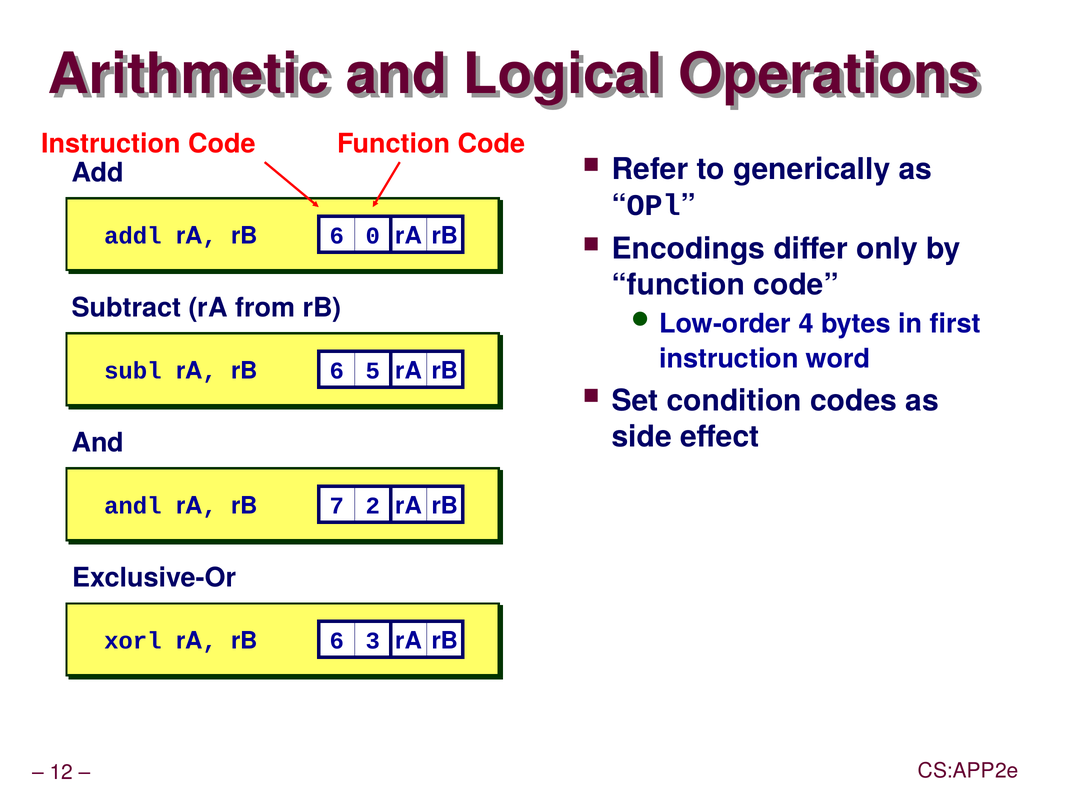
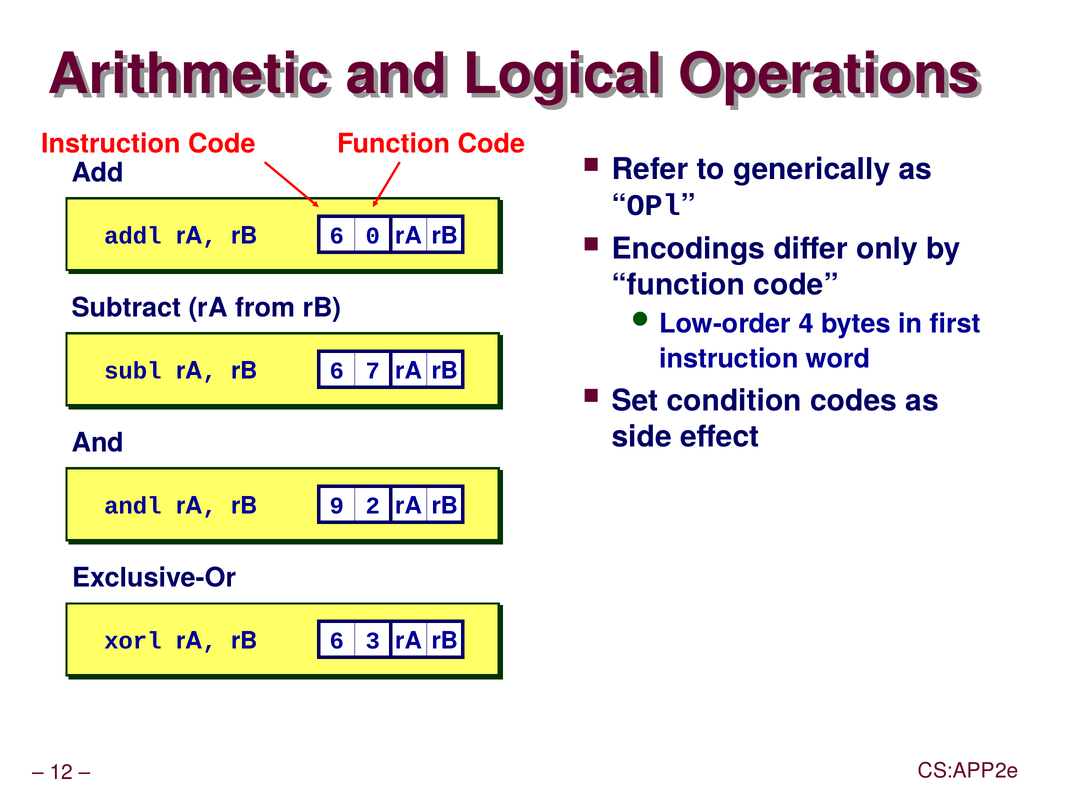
5: 5 -> 7 (373, 371)
7: 7 -> 9 (337, 506)
